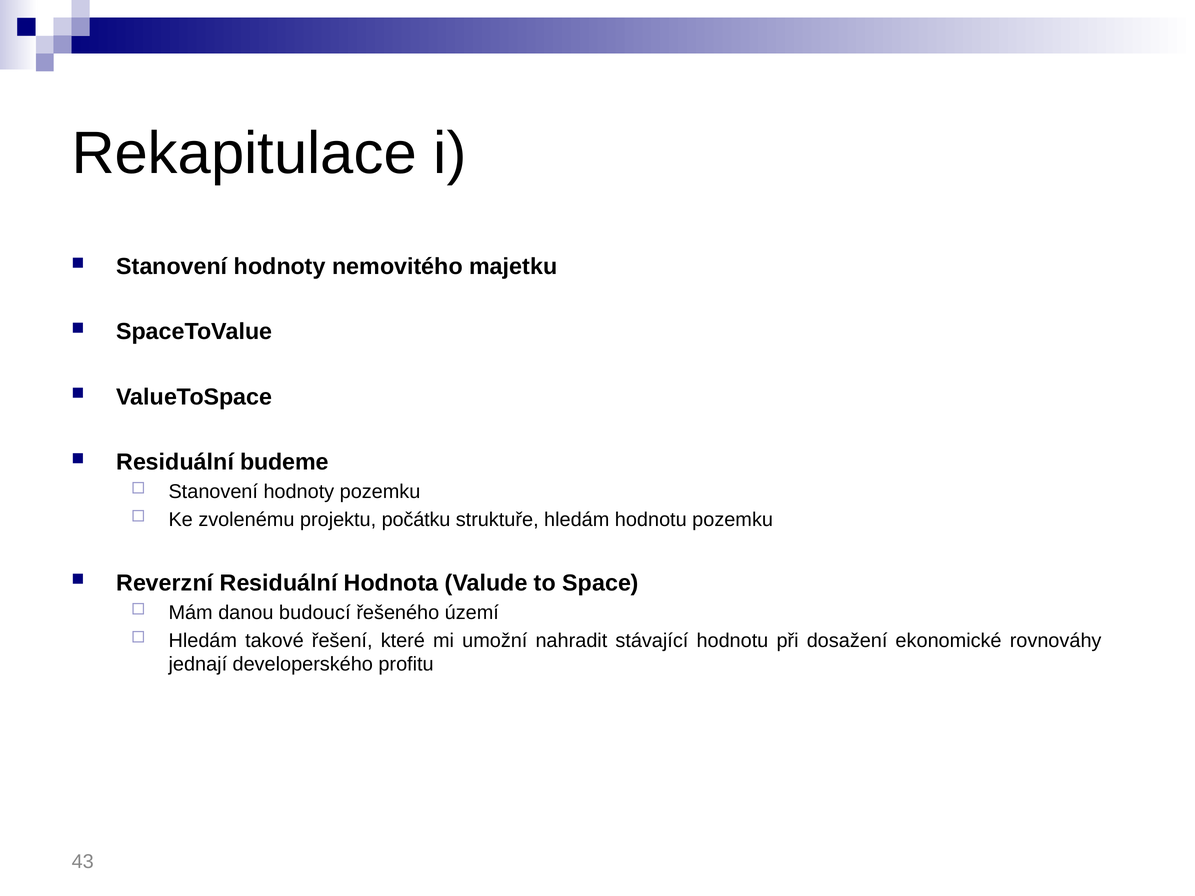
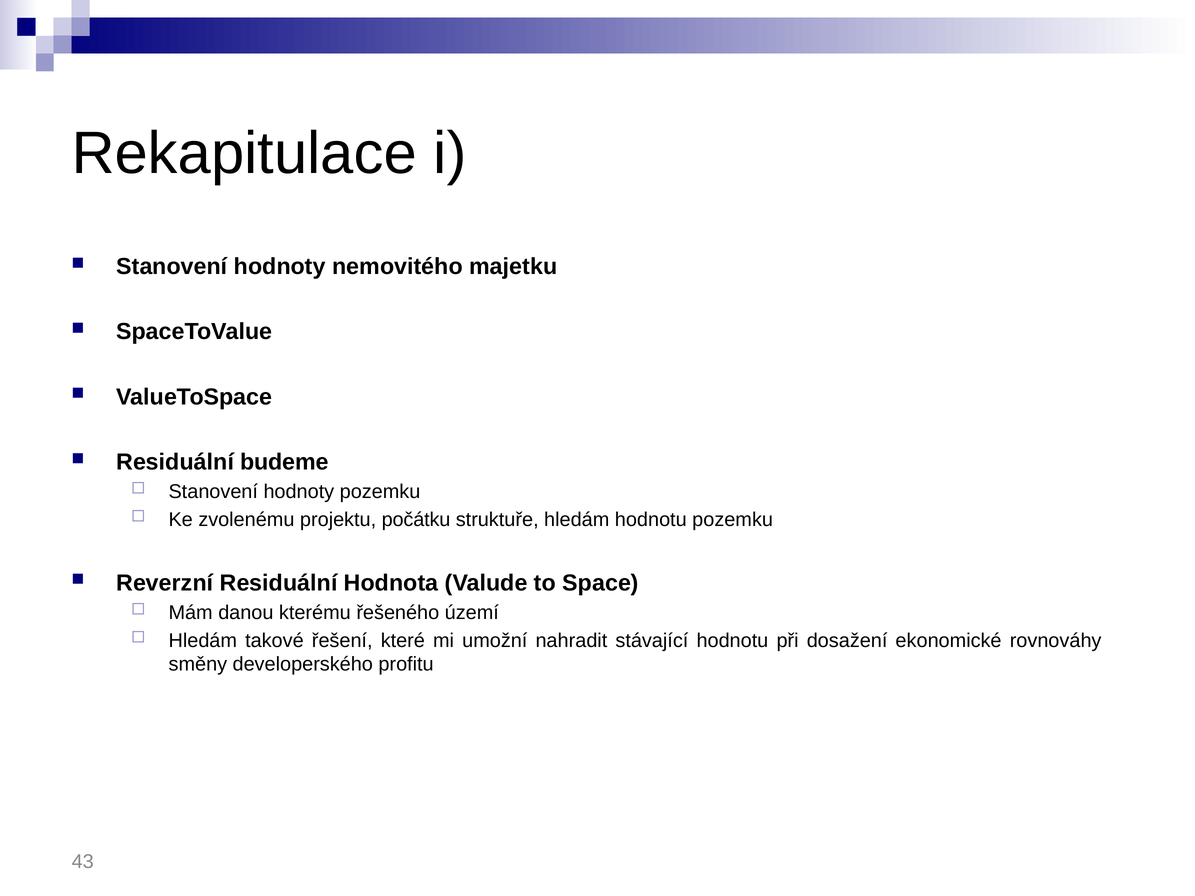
budoucí: budoucí -> kterému (315, 613)
jednají: jednají -> směny (198, 665)
